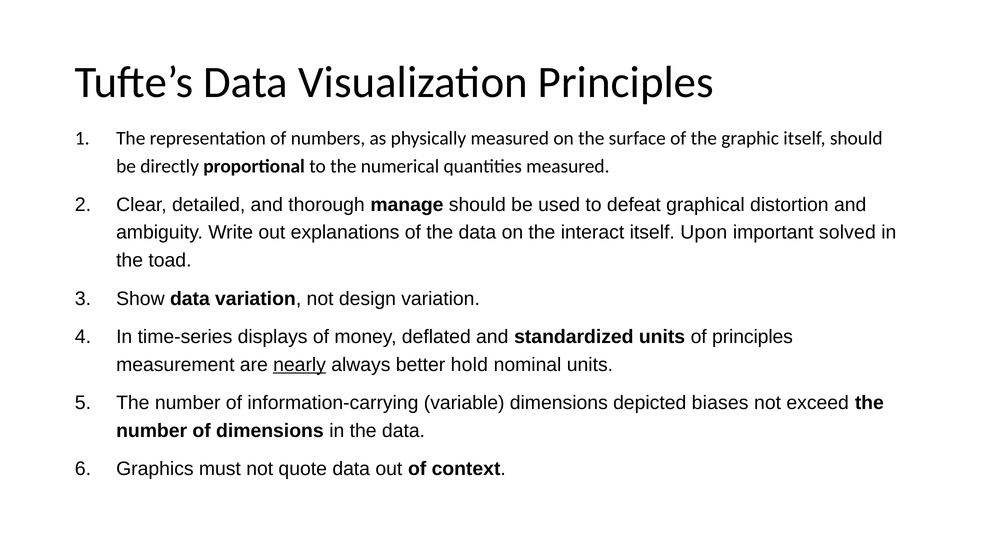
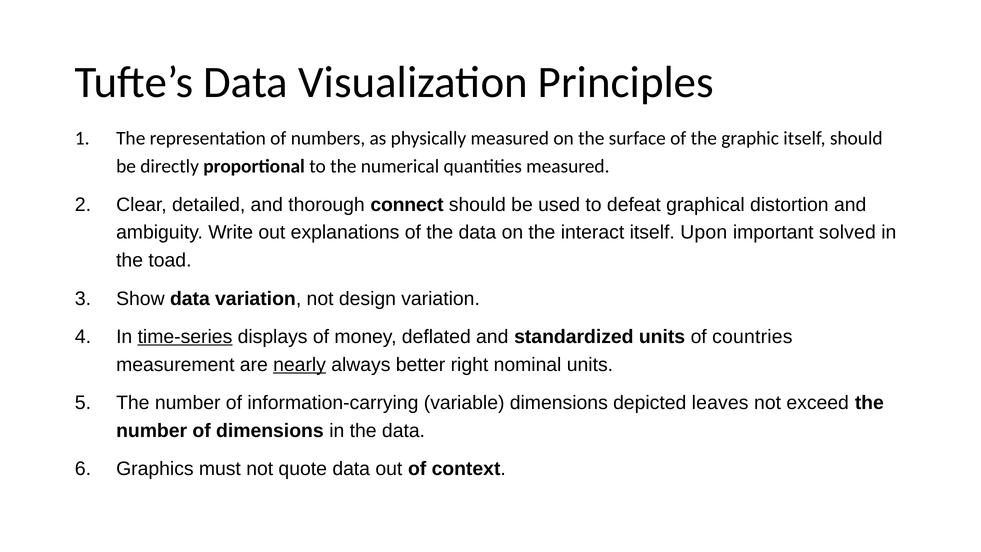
manage: manage -> connect (407, 205)
time-series underline: none -> present (185, 337)
of principles: principles -> countries (752, 337)
hold: hold -> right (469, 365)
biases: biases -> leaves (720, 403)
